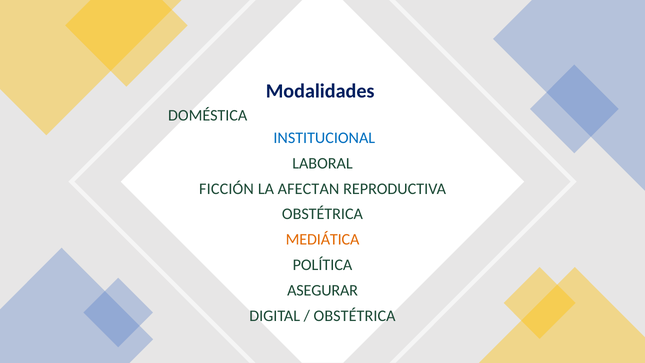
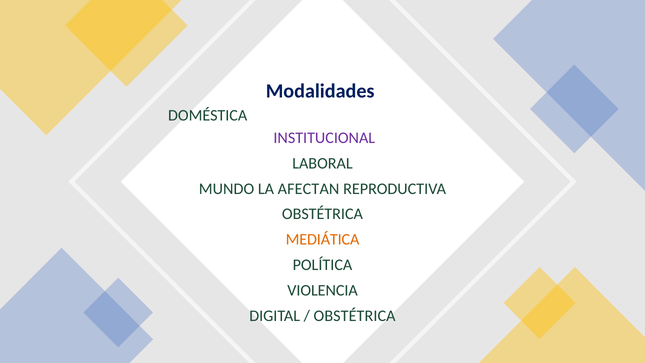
INSTITUCIONAL colour: blue -> purple (324, 138)
FICCIÓN: FICCIÓN -> MUNDO (227, 189)
ASEGURAR: ASEGURAR -> VIOLENCIA (323, 290)
